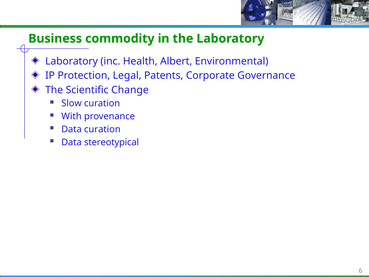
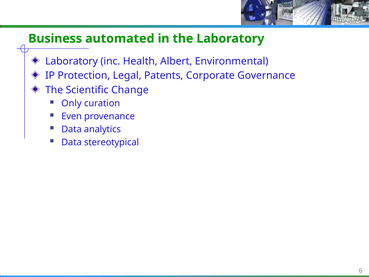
commodity: commodity -> automated (120, 39)
Slow: Slow -> Only (71, 103)
With: With -> Even (72, 116)
Data curation: curation -> analytics (102, 129)
